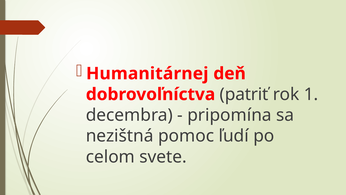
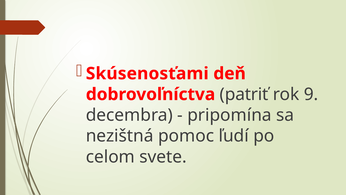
Humanitárnej: Humanitárnej -> Skúsenosťami (147, 73)
1: 1 -> 9 (311, 94)
